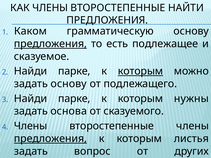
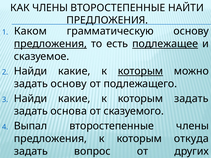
подлежащее underline: none -> present (165, 44)
парке: парке -> какие (74, 71)
парке: парке -> какие (74, 99)
которым нужны: нужны -> задать (191, 99)
Члены: Члены -> Выпал (31, 126)
предложения underline: present -> none (50, 139)
листья: листья -> откуда (191, 139)
